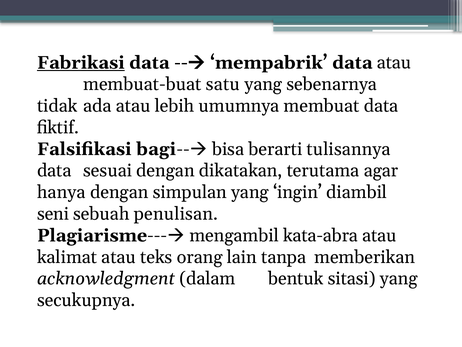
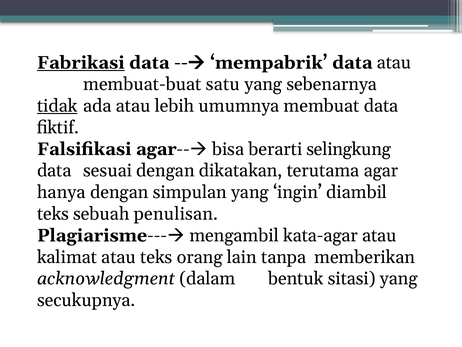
tidak underline: none -> present (57, 106)
Falsifikasi bagi: bagi -> agar (156, 149)
tulisannya: tulisannya -> selingkung (349, 149)
seni: seni -> teks (53, 214)
kata-abra: kata-abra -> kata-agar (320, 235)
